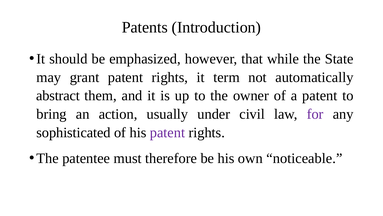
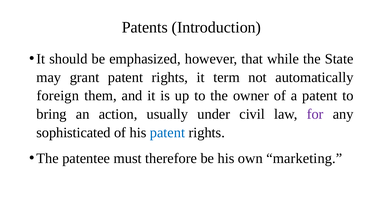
abstract: abstract -> foreign (58, 95)
patent colour: purple -> blue (167, 132)
noticeable: noticeable -> marketing (304, 158)
